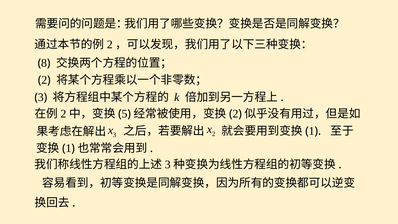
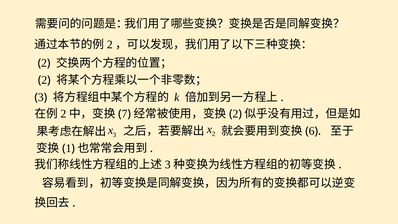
8: 8 -> 2 (44, 63)
5: 5 -> 7 (125, 114)
1: 1 -> 6 (312, 131)
